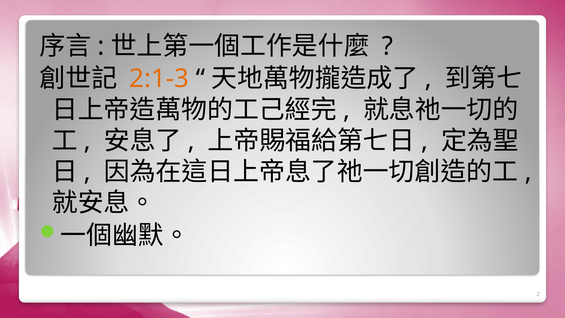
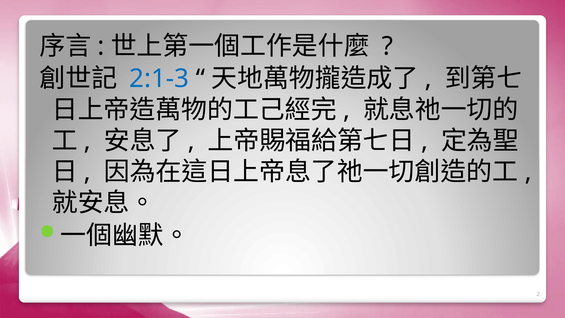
2:1-3 colour: orange -> blue (159, 79)
